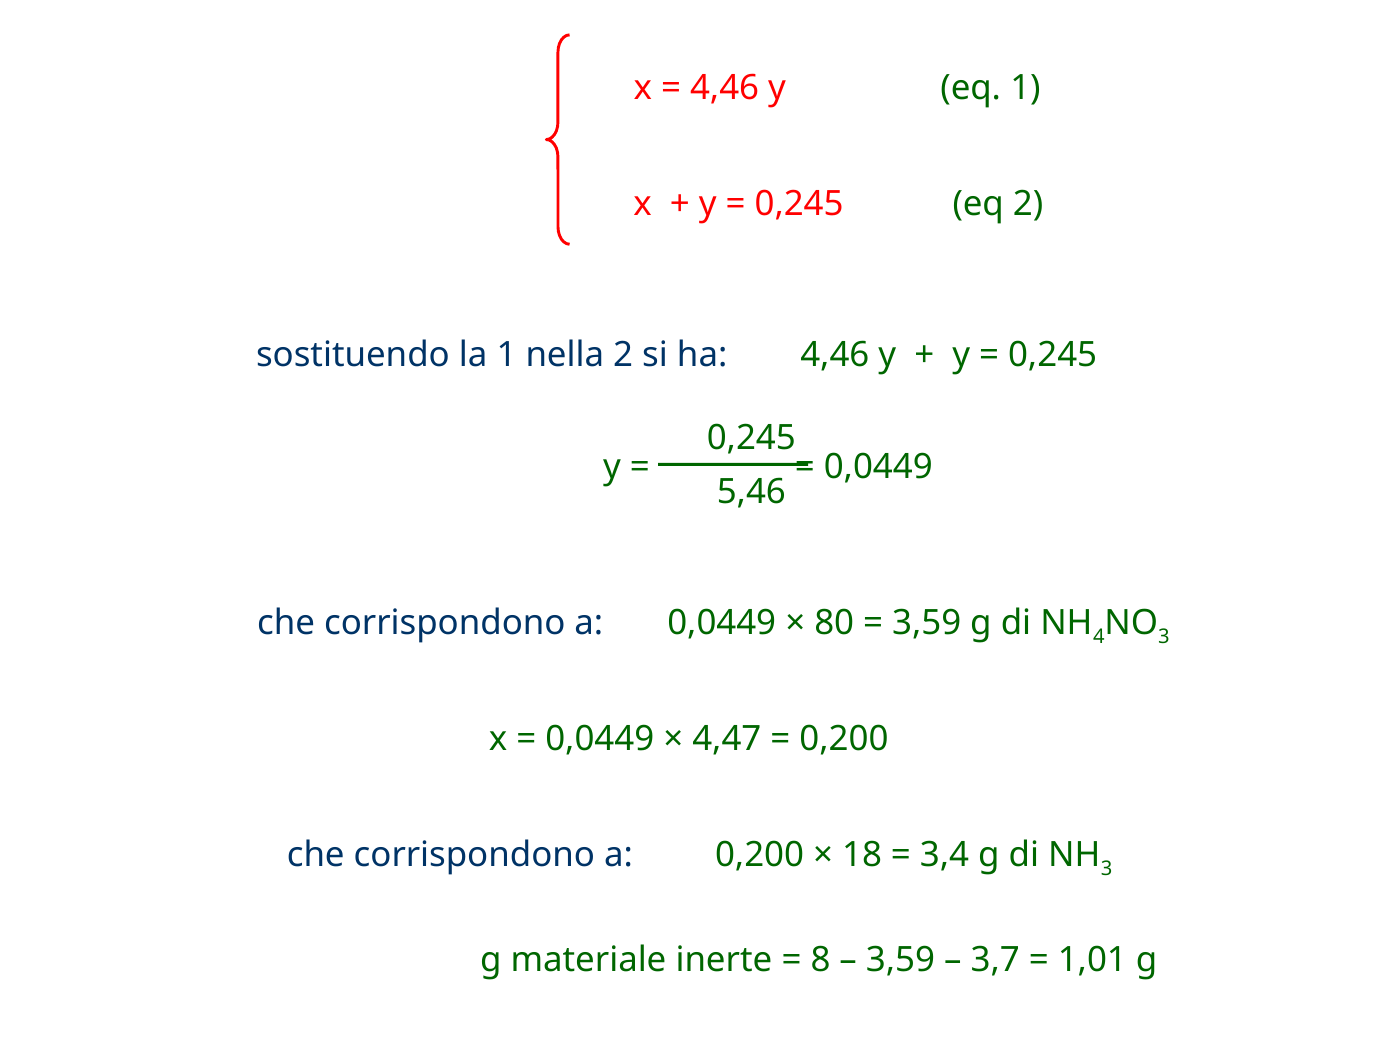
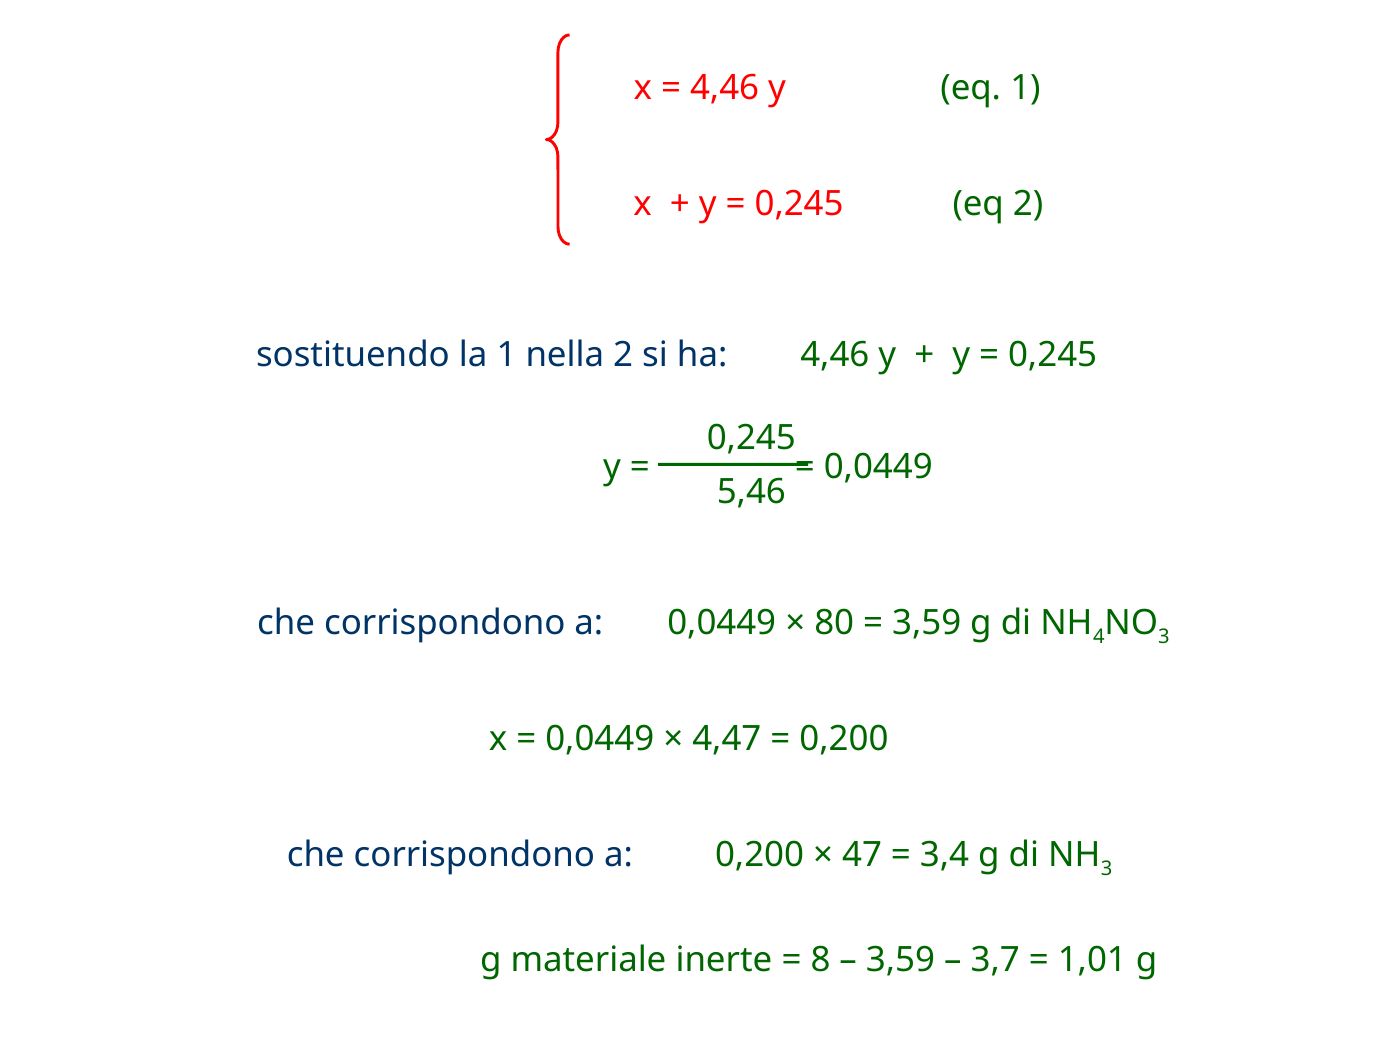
18: 18 -> 47 (862, 855)
